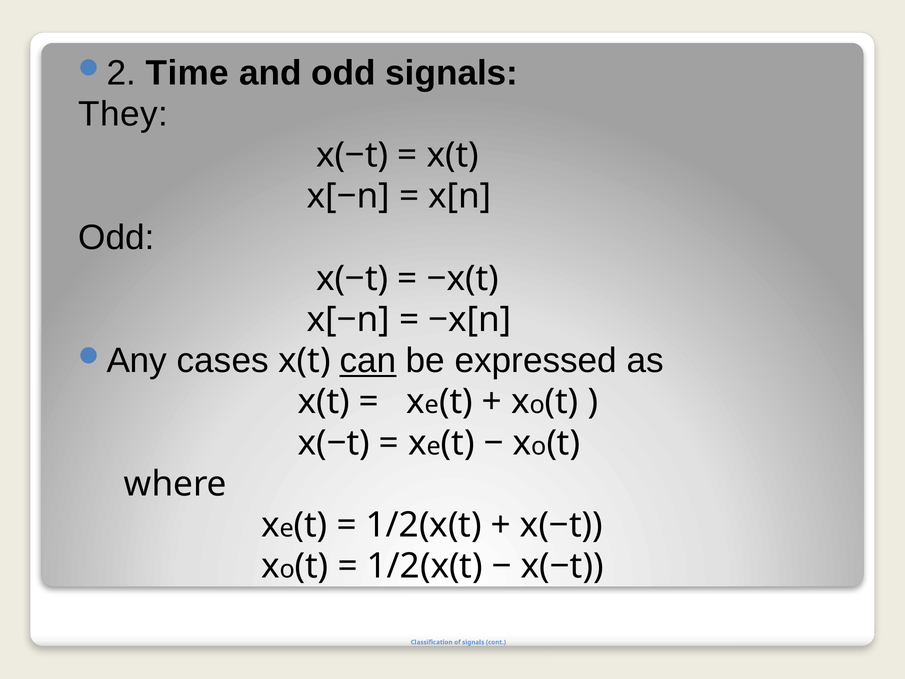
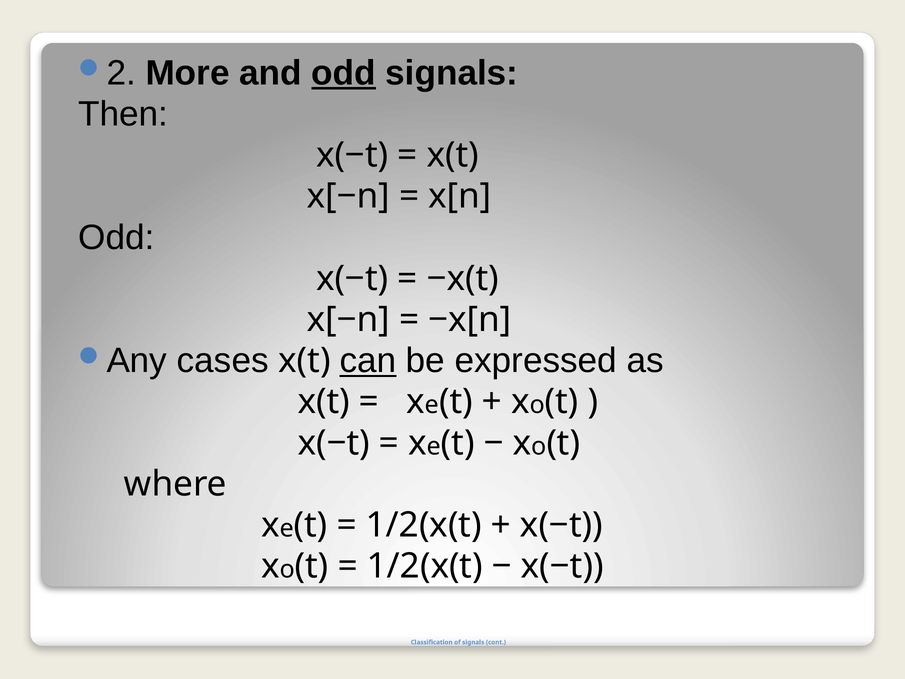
Time: Time -> More (188, 73)
odd underline: none -> present (344, 73)
They: They -> Then (123, 114)
